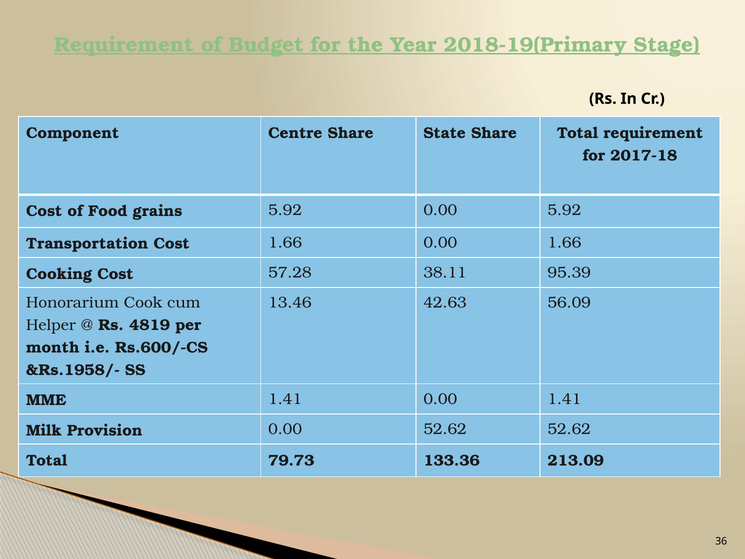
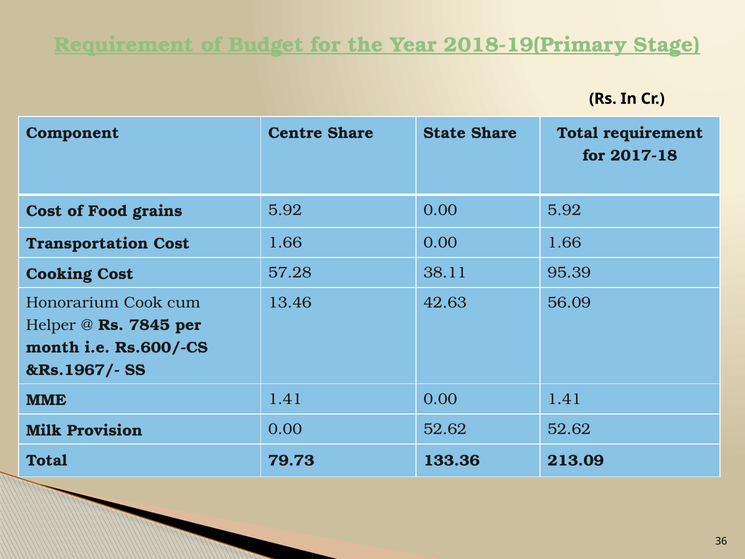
4819: 4819 -> 7845 (149, 325)
&Rs.1958/-: &Rs.1958/- -> &Rs.1967/- (73, 370)
